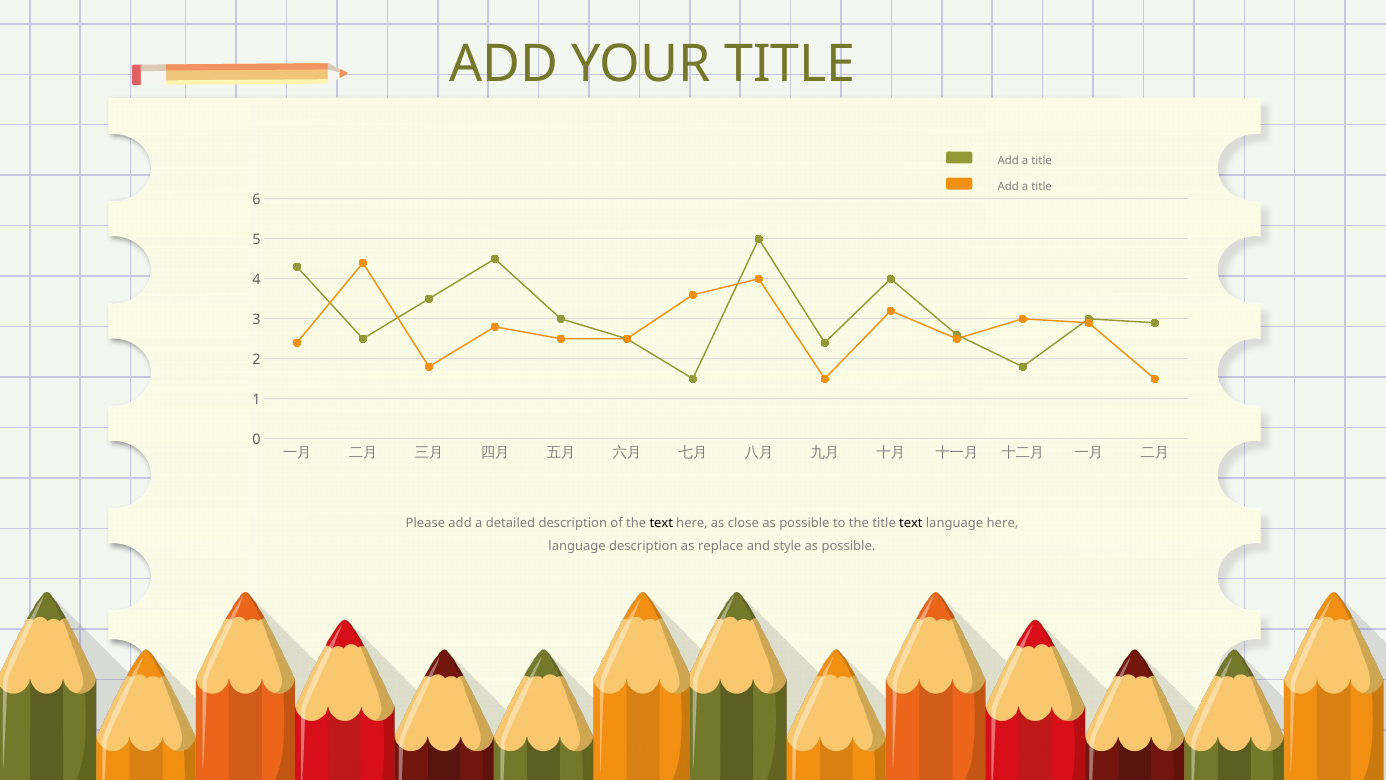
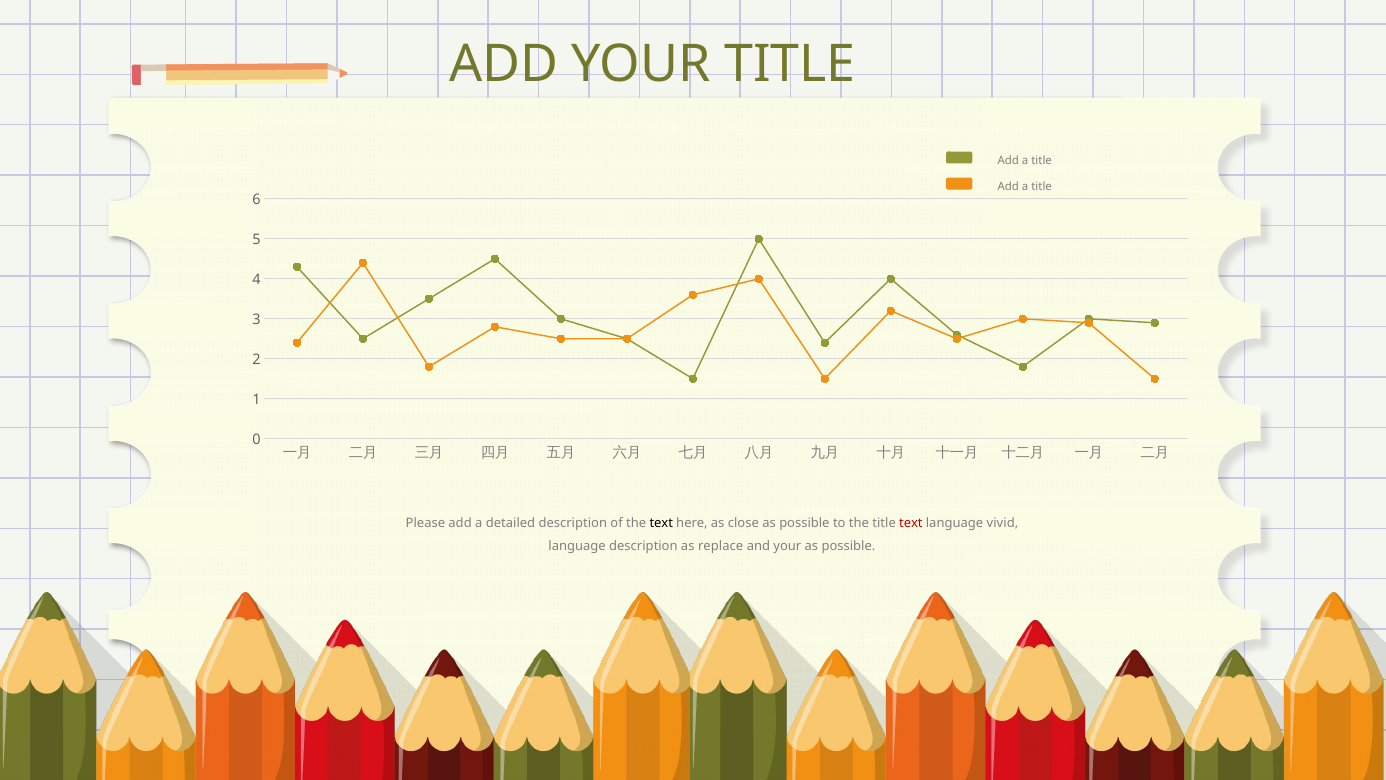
text colour: black -> red (911, 523)
language here: here -> vivid (1003, 523)
and style: style -> your (787, 546)
